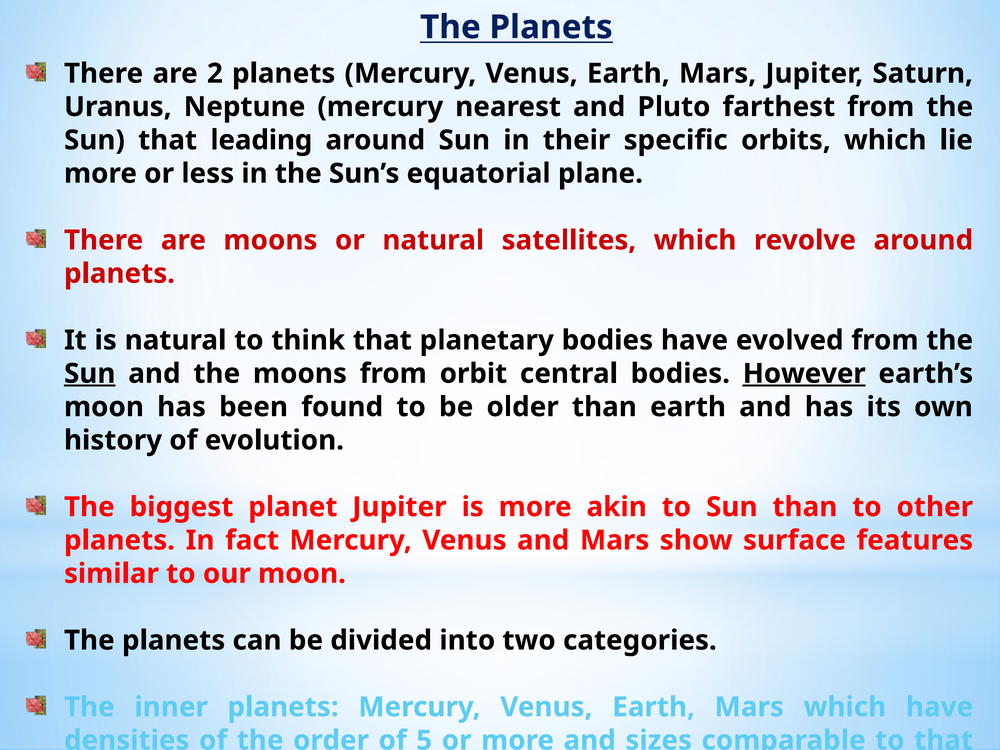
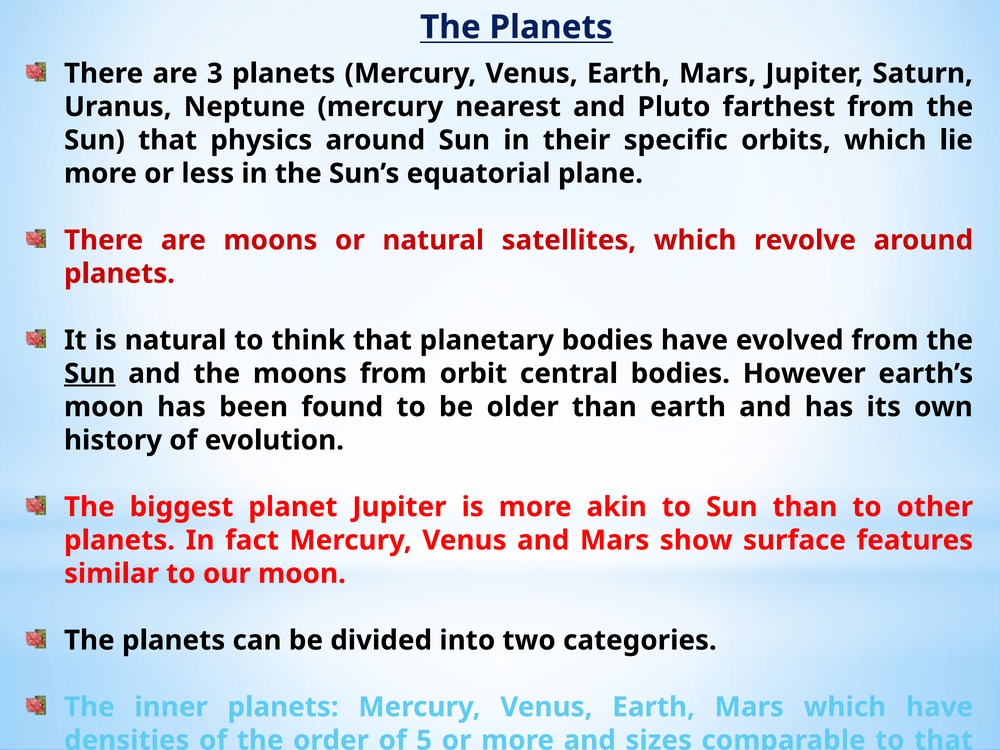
2: 2 -> 3 (215, 74)
leading: leading -> physics (261, 140)
However underline: present -> none (804, 374)
